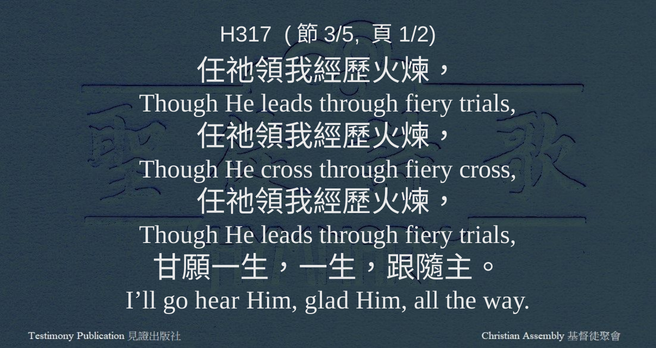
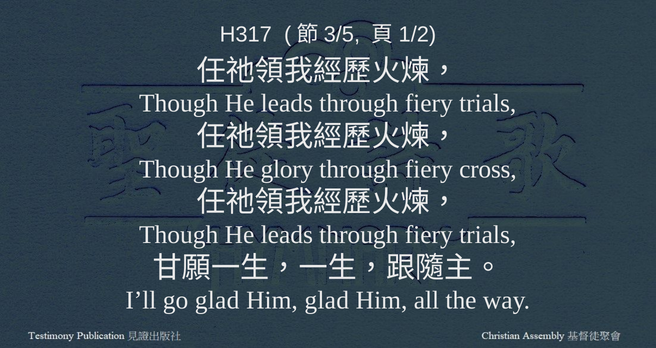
He cross: cross -> glory (287, 169)
go hear: hear -> glad (217, 300)
